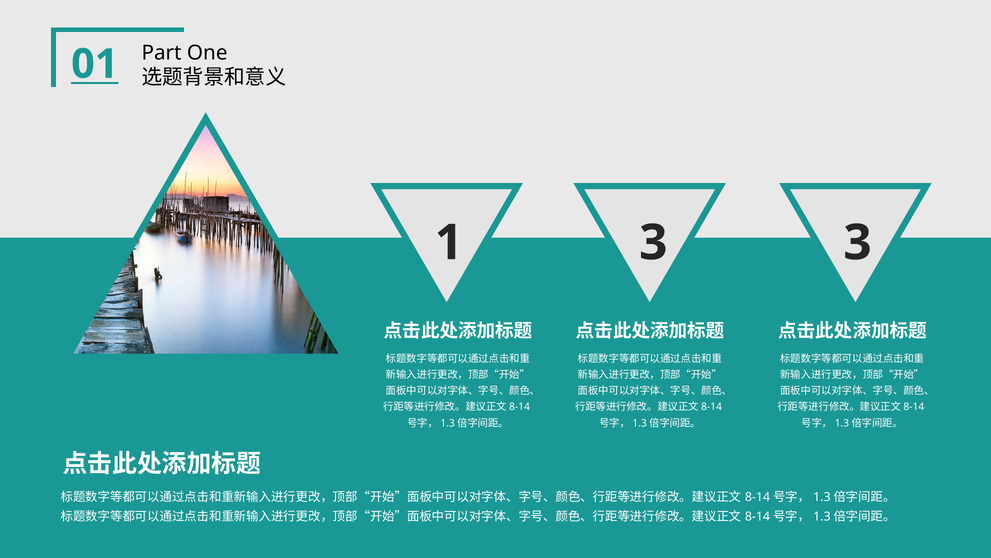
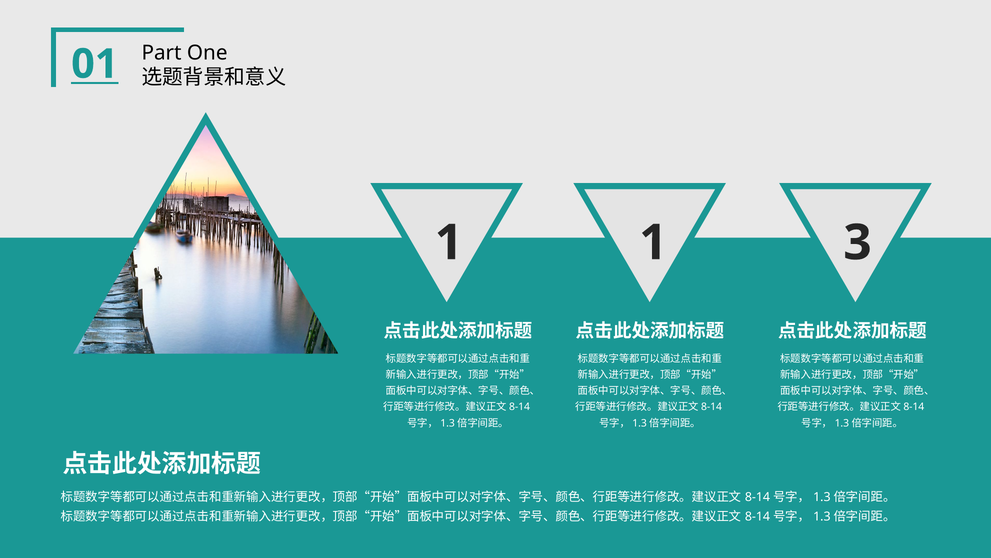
1 3: 3 -> 1 (653, 243)
